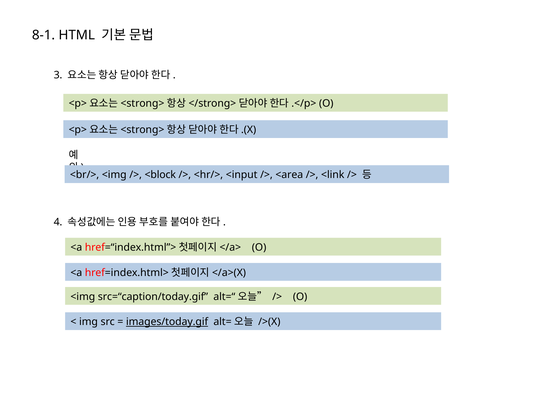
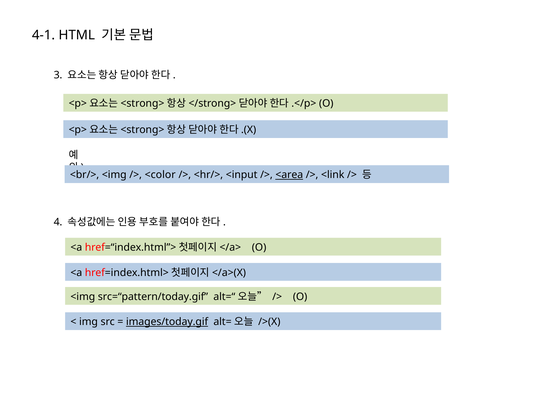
8-1: 8-1 -> 4-1 (43, 35)
<block: <block -> <color (160, 175)
<area underline: none -> present (289, 175)
src=“caption/today.gif: src=“caption/today.gif -> src=“pattern/today.gif (153, 297)
